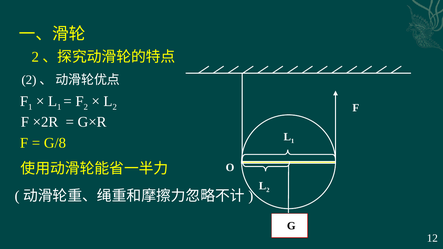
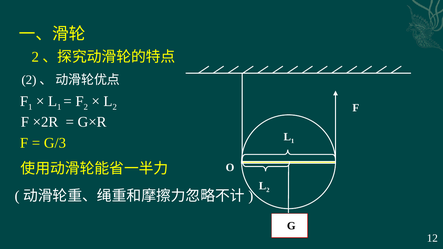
G/8: G/8 -> G/3 (55, 143)
